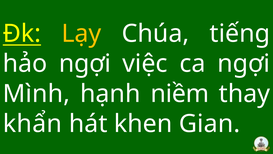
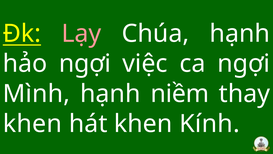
Lạy colour: yellow -> pink (81, 33)
Chúa tiếng: tiếng -> hạnh (240, 33)
khẩn: khẩn -> khen (32, 124)
Gian: Gian -> Kính (210, 124)
